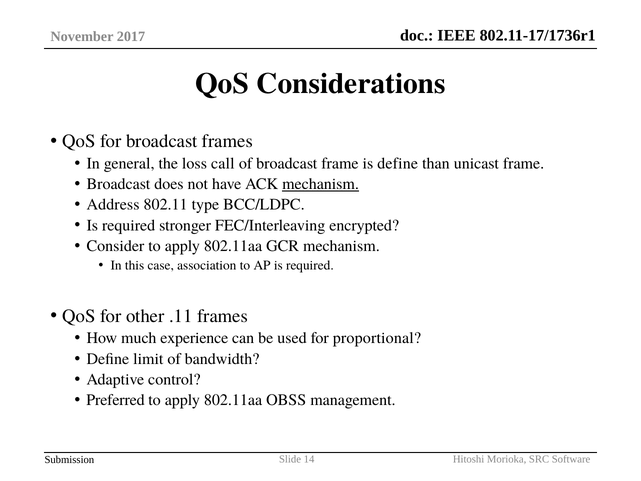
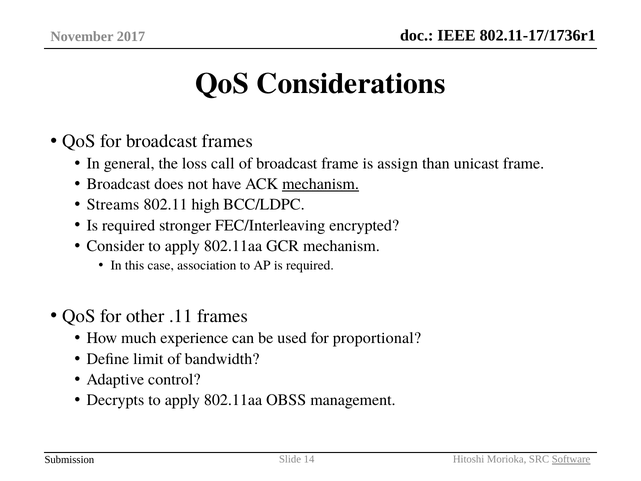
is define: define -> assign (398, 163)
Address: Address -> Streams (113, 205)
type: type -> high (206, 205)
Preferred: Preferred -> Decrypts (115, 400)
Software underline: none -> present (571, 459)
